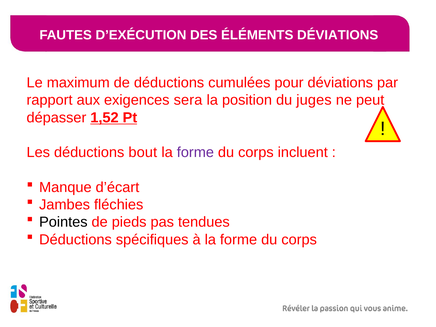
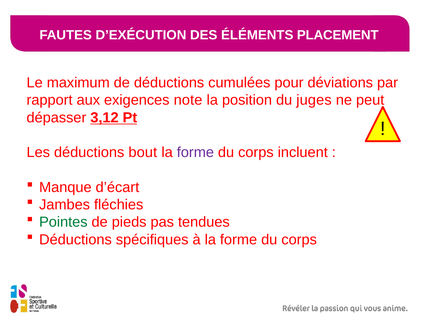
ÉLÉMENTS DÉVIATIONS: DÉVIATIONS -> PLACEMENT (338, 35)
sera: sera -> note (188, 100)
1,52: 1,52 -> 3,12 (105, 118)
Pointes colour: black -> green (63, 222)
